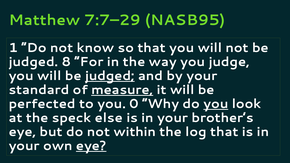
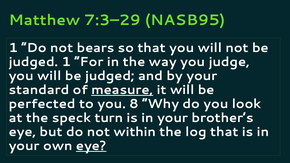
7:7–29: 7:7–29 -> 7:3–29 (112, 20)
know: know -> bears (96, 48)
judged 8: 8 -> 1 (66, 62)
judged underline: present -> none (110, 76)
0: 0 -> 8 (134, 104)
you underline: present -> none (216, 104)
else: else -> turn (109, 118)
